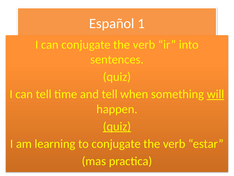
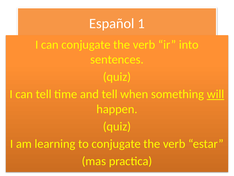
quiz underline: present -> none (117, 126)
